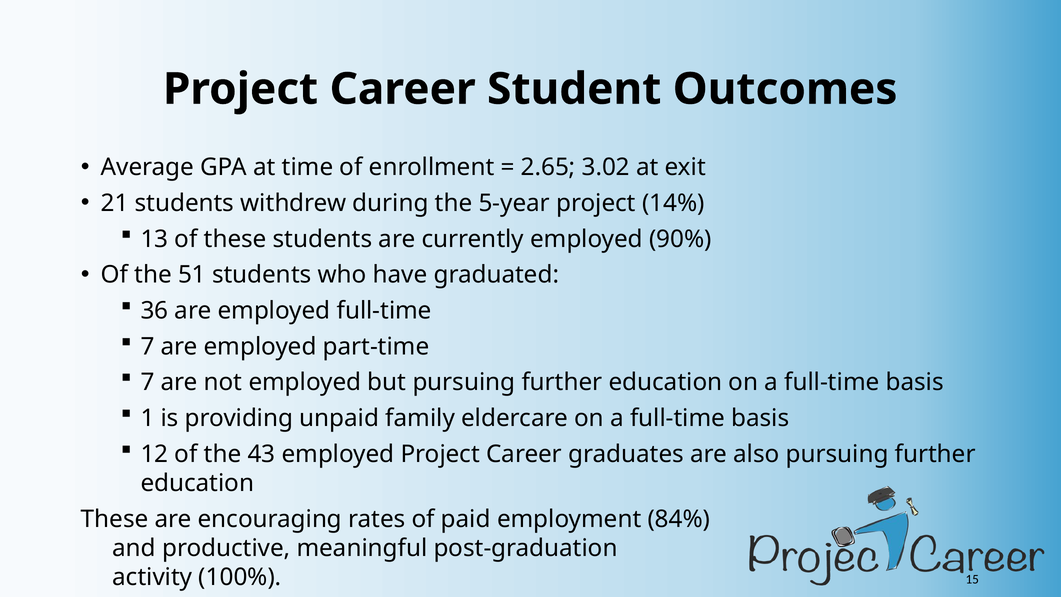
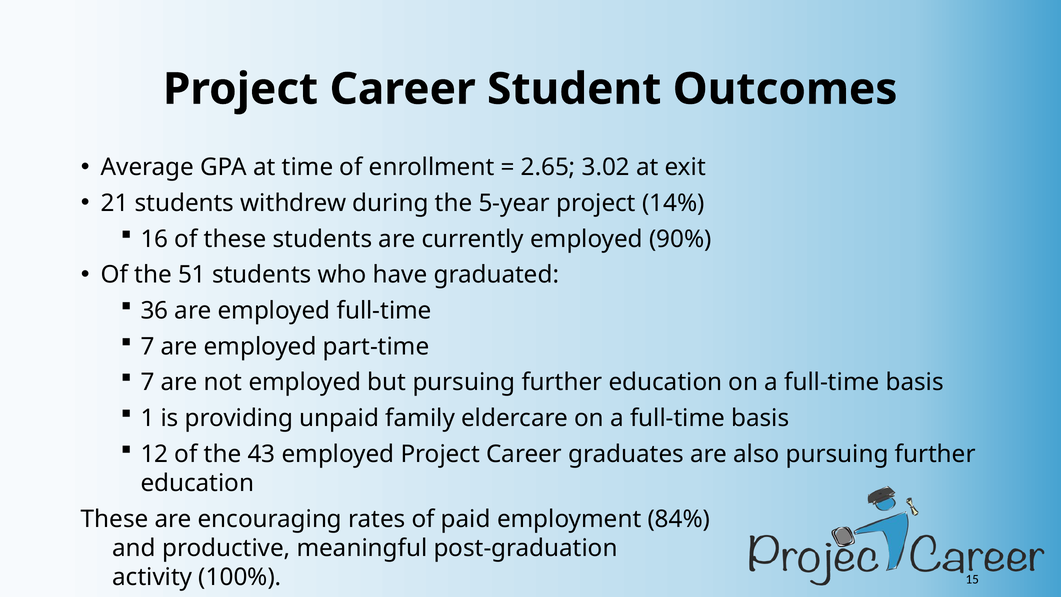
13: 13 -> 16 (154, 239)
